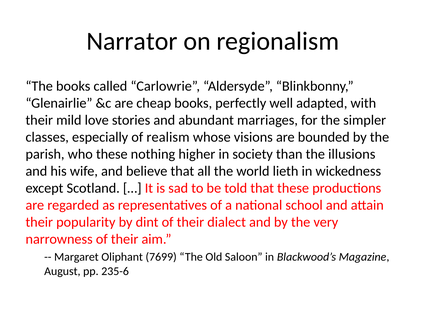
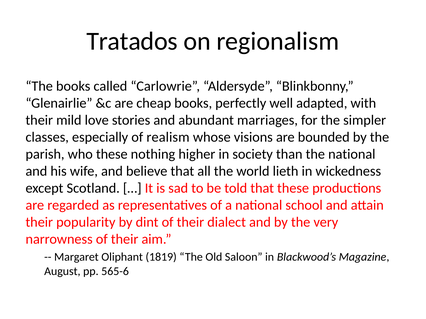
Narrator: Narrator -> Tratados (132, 41)
the illusions: illusions -> national (352, 154)
7699: 7699 -> 1819 (161, 257)
235-6: 235-6 -> 565-6 (115, 272)
